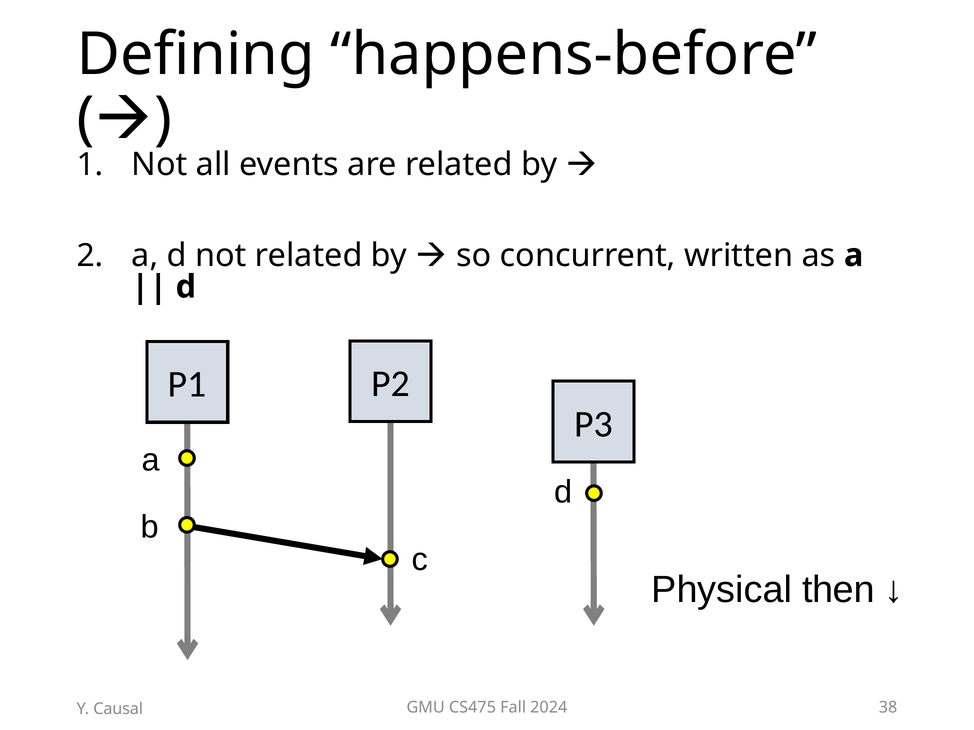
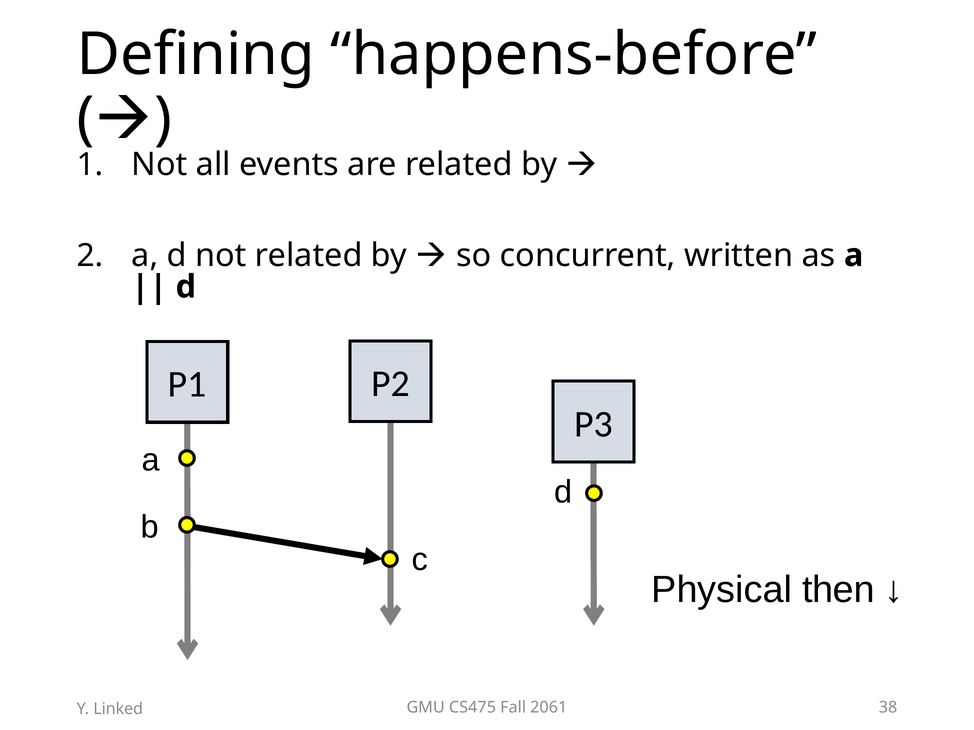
2024: 2024 -> 2061 (549, 708)
Causal: Causal -> Linked (118, 709)
